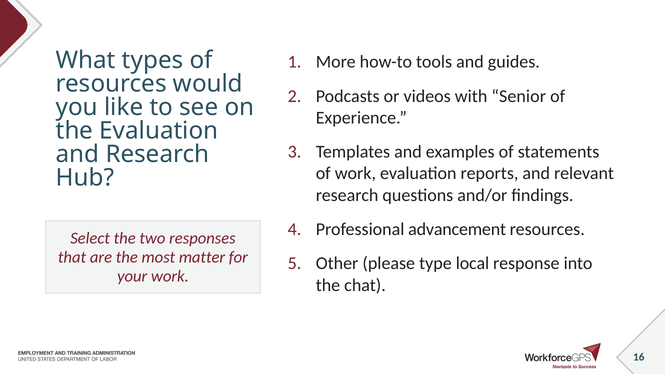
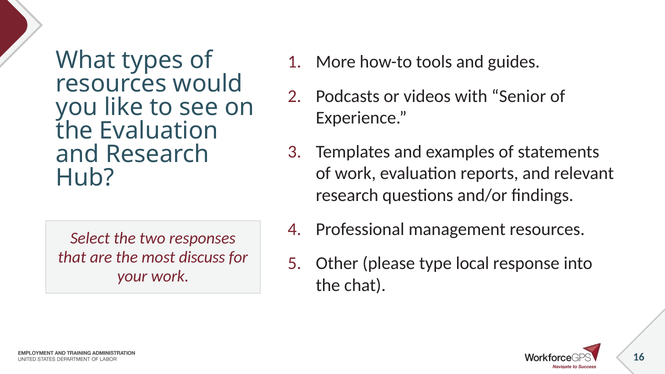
advancement: advancement -> management (457, 229)
matter: matter -> discuss (202, 257)
